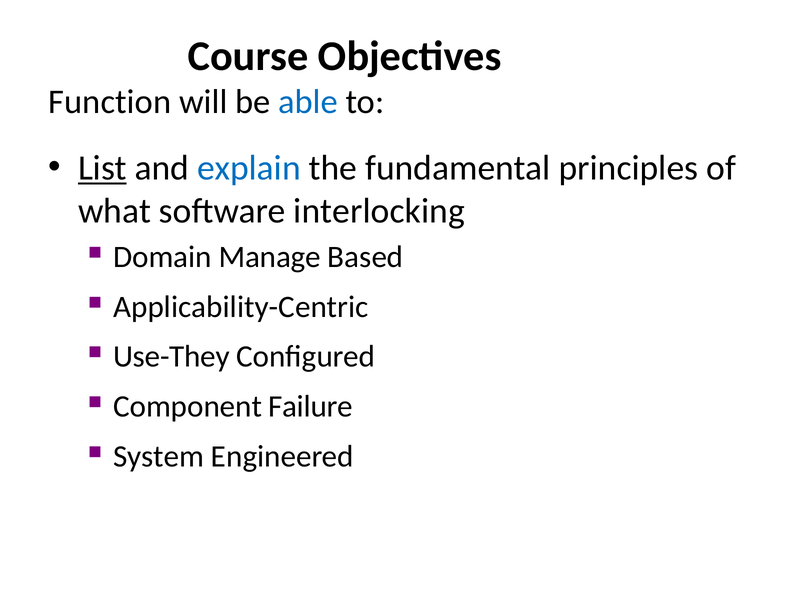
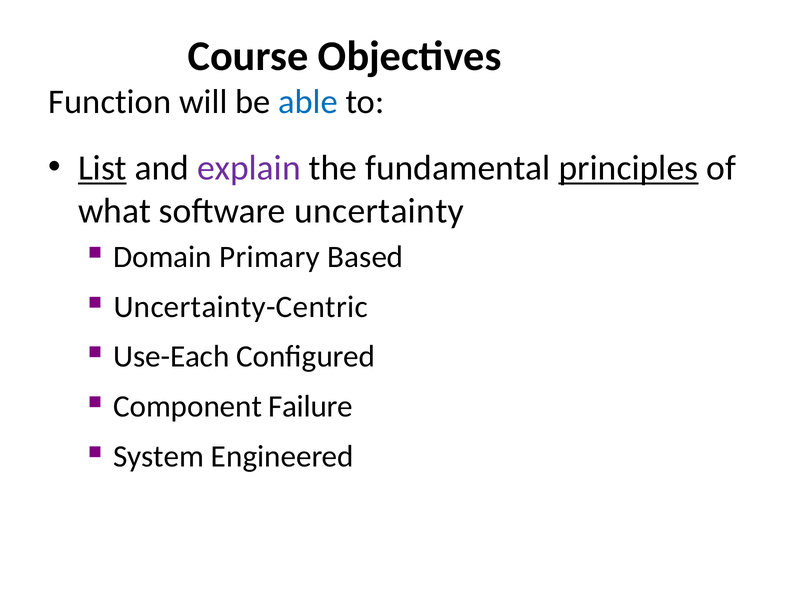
explain colour: blue -> purple (249, 168)
principles underline: none -> present (628, 168)
interlocking: interlocking -> uncertainty (379, 211)
Manage: Manage -> Primary (269, 257)
Applicability-Centric: Applicability-Centric -> Uncertainty-Centric (241, 307)
Use-They: Use-They -> Use-Each (171, 357)
